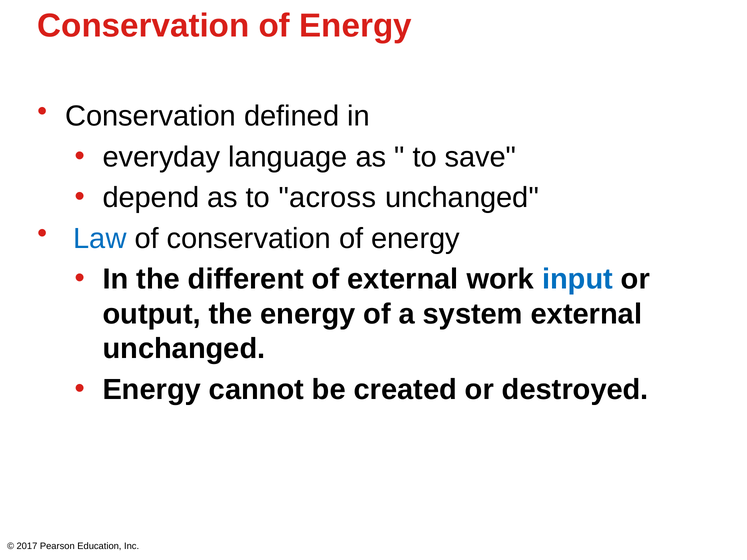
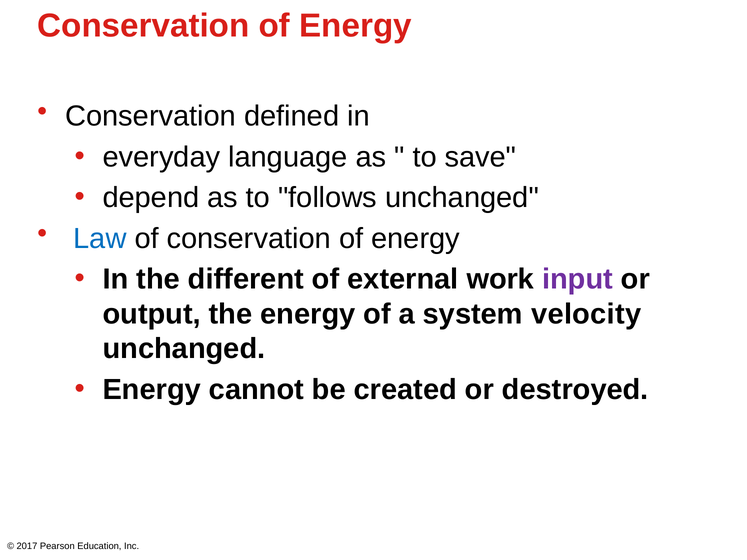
across: across -> follows (328, 198)
input colour: blue -> purple (578, 279)
system external: external -> velocity (586, 314)
